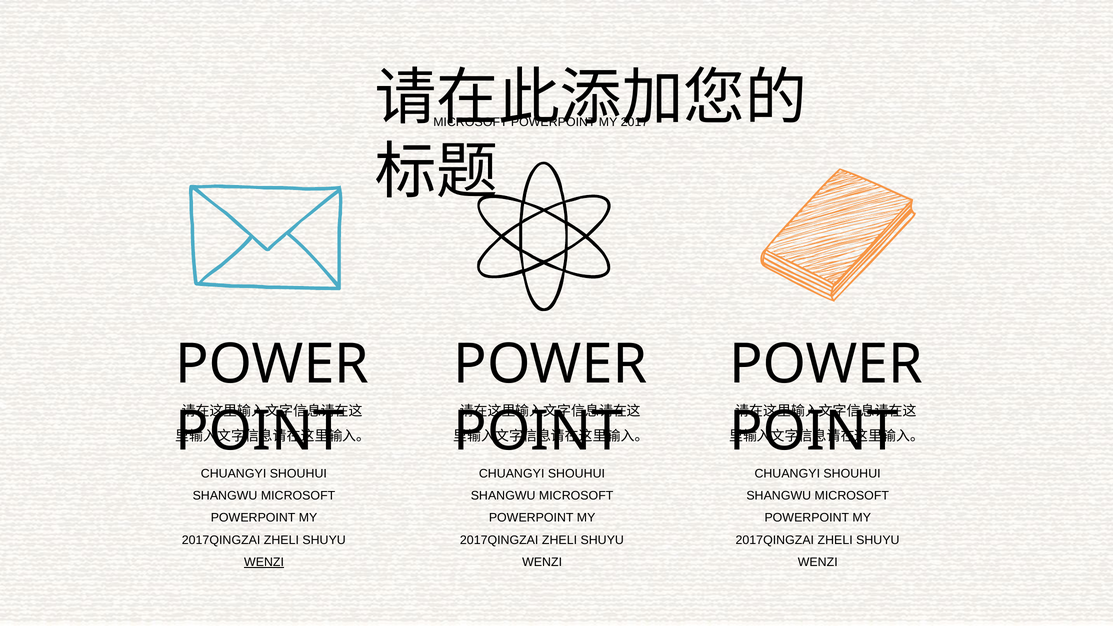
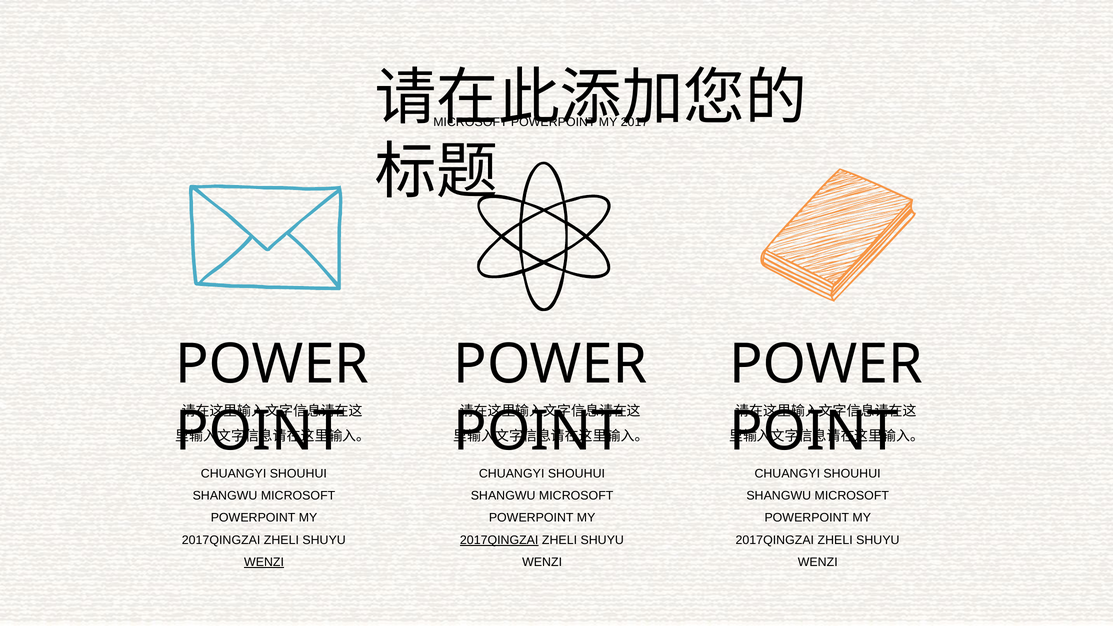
2017QINGZAI underline: none -> present (499, 540)
